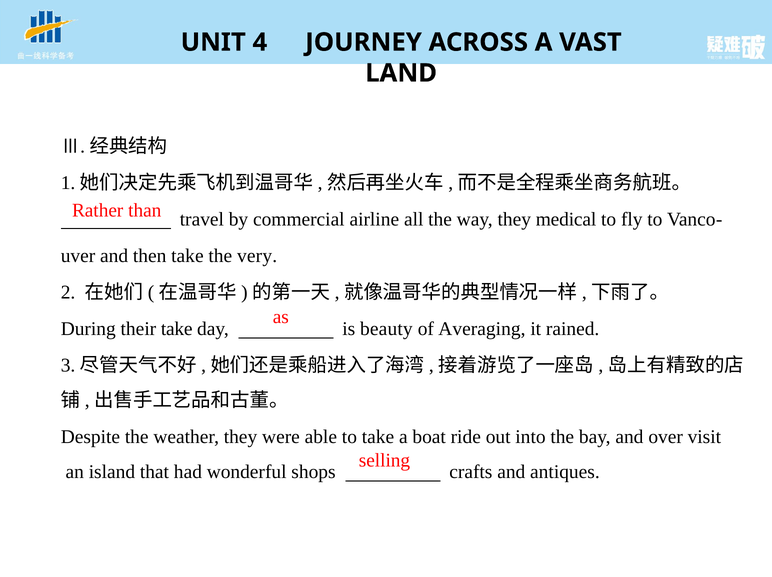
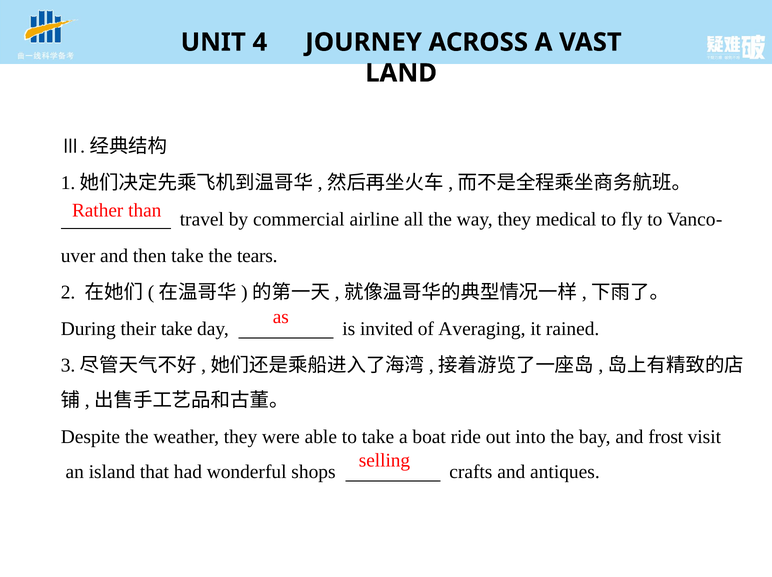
very: very -> tears (257, 256)
beauty: beauty -> invited (387, 329)
over: over -> frost (666, 437)
